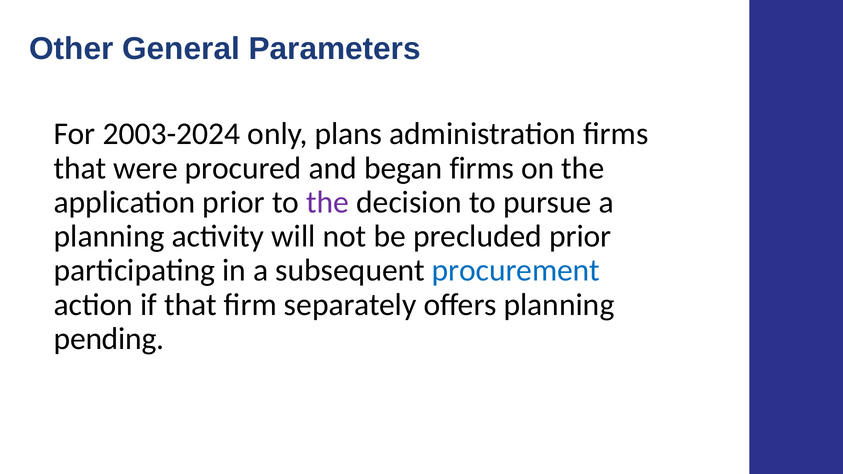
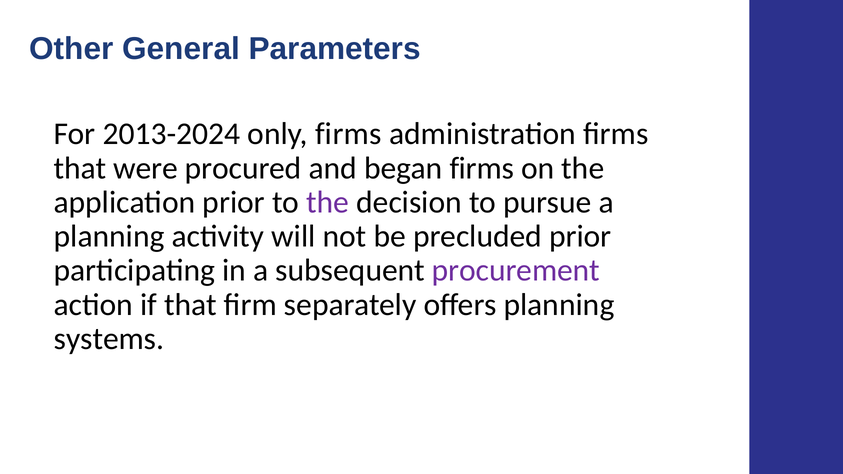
2003-2024: 2003-2024 -> 2013-2024 (171, 134)
only plans: plans -> firms (348, 134)
procurement colour: blue -> purple (516, 271)
pending: pending -> systems (109, 339)
